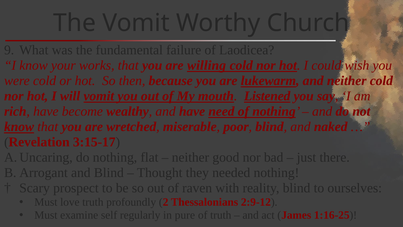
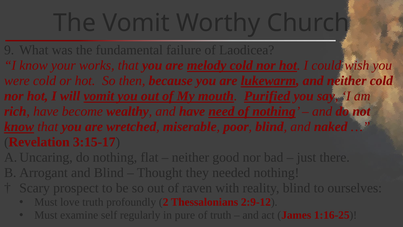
willing: willing -> melody (207, 65)
Listened: Listened -> Purified (267, 96)
